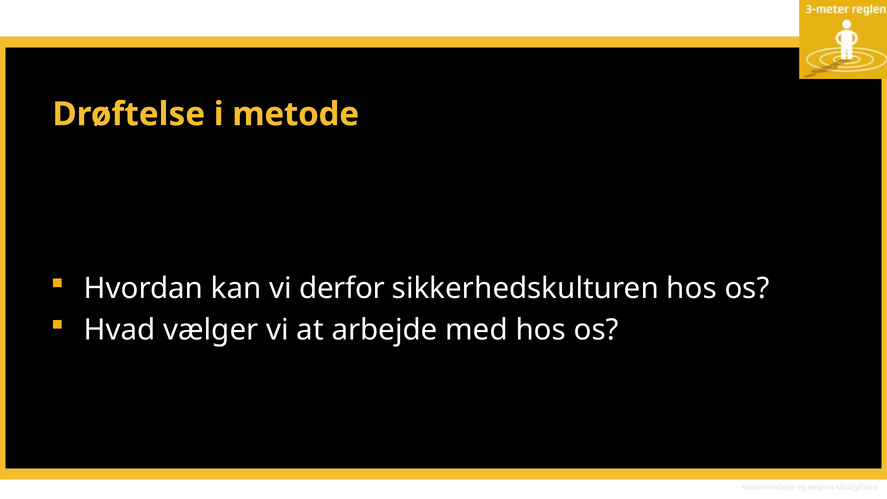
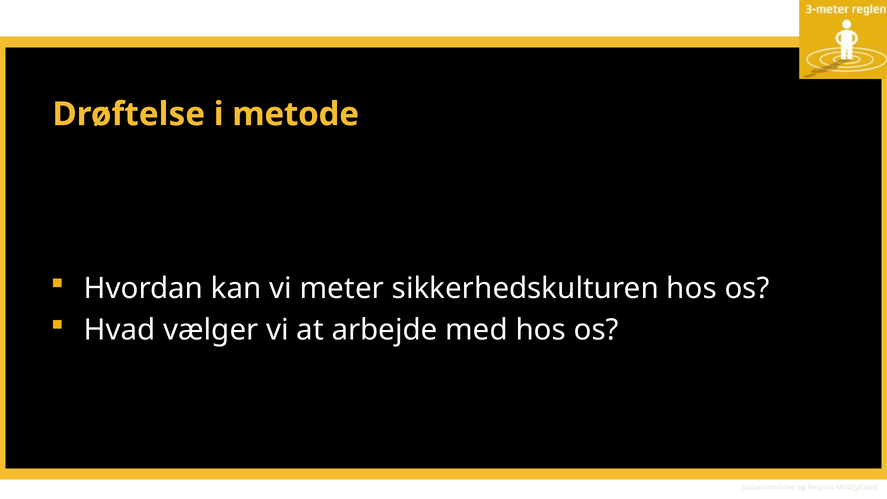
derfor: derfor -> meter (342, 289)
